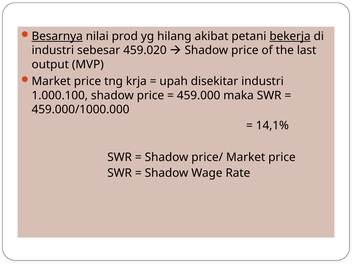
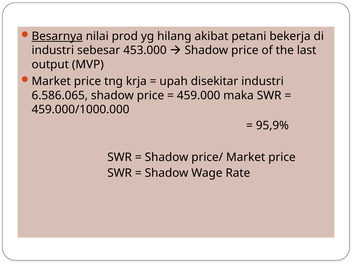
bekerja underline: present -> none (290, 36)
459.020: 459.020 -> 453.000 (145, 50)
1.000.100: 1.000.100 -> 6.586.065 (60, 95)
14,1%: 14,1% -> 95,9% (272, 125)
